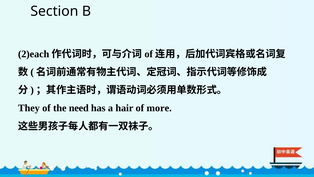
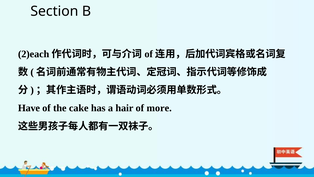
They: They -> Have (29, 108)
need: need -> cake (79, 108)
